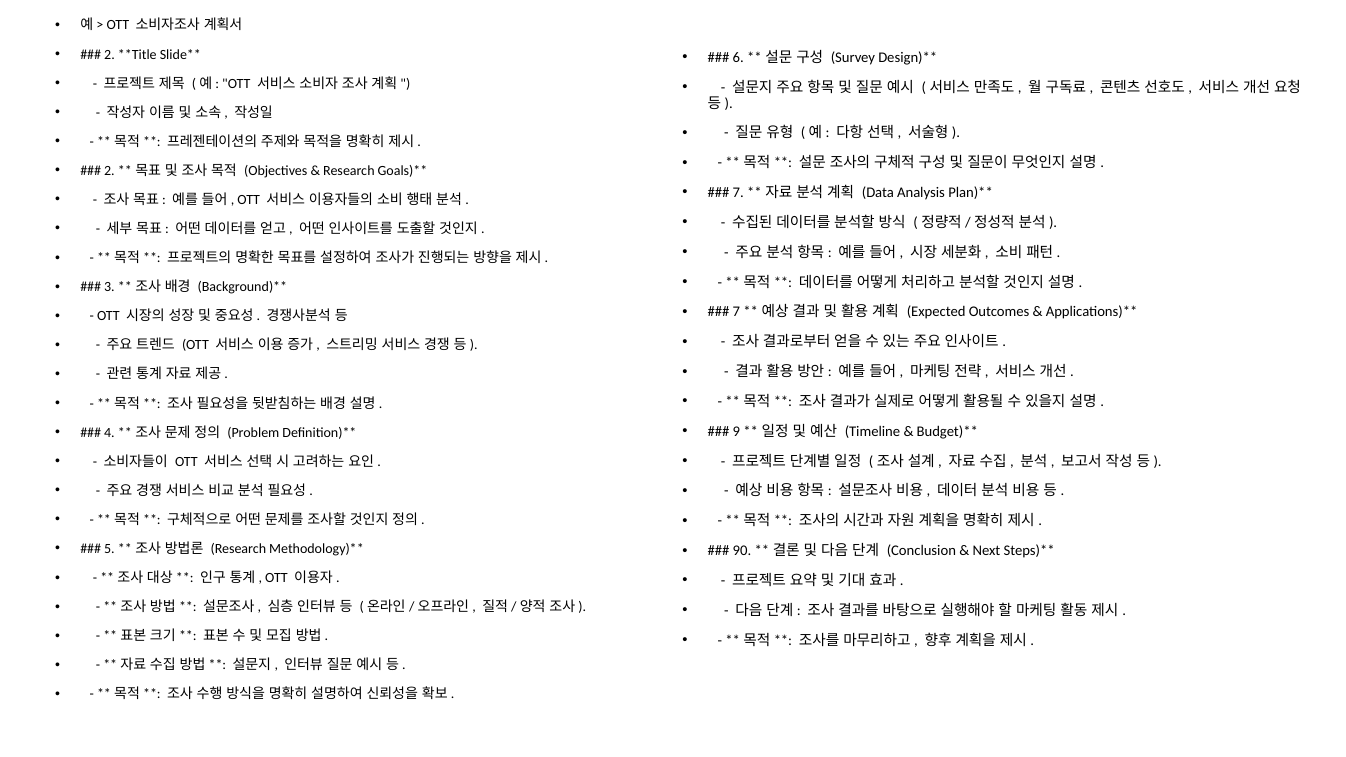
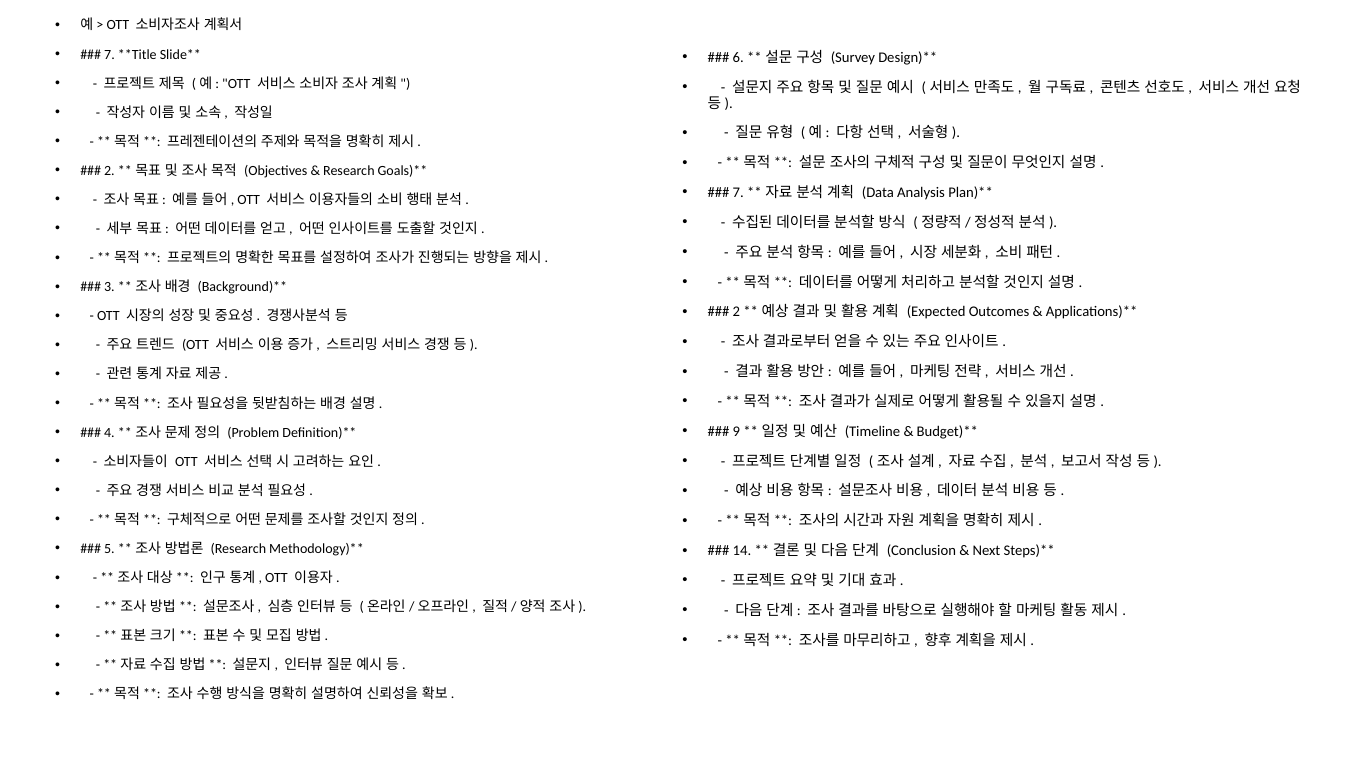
2: 2 -> 7 (109, 54)
7: 7 -> 2 (736, 312)
90: 90 -> 14 (742, 551)
